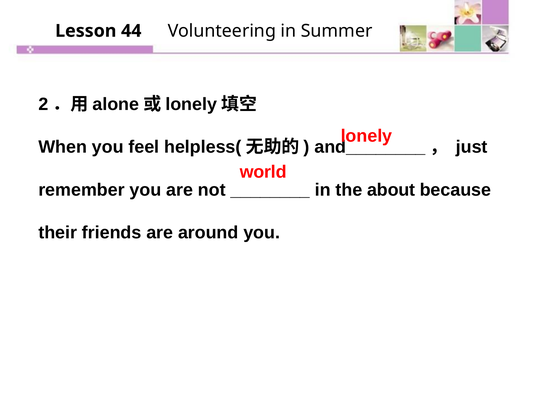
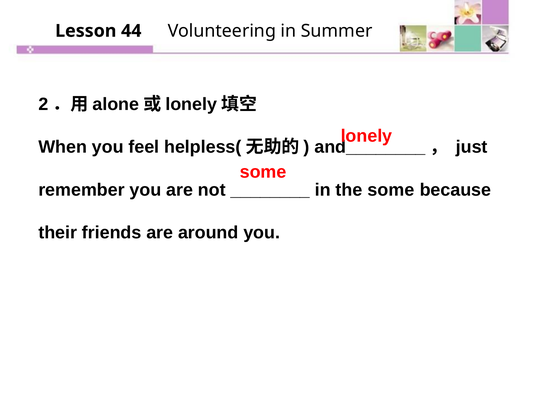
world: world -> some (263, 172)
the about: about -> some (391, 190)
